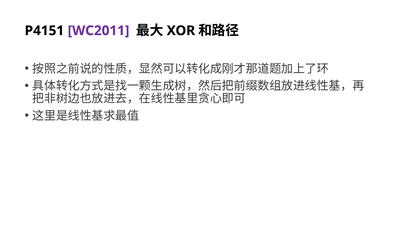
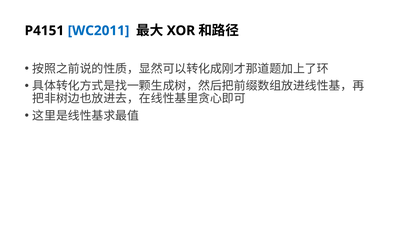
WC2011 colour: purple -> blue (99, 31)
